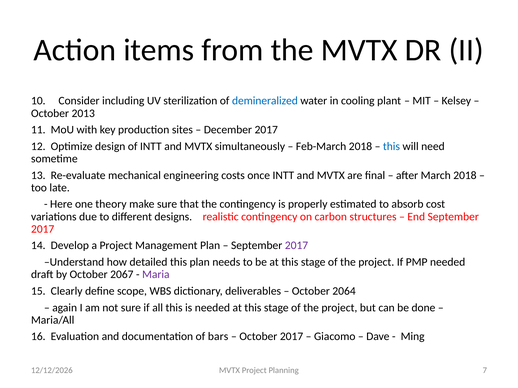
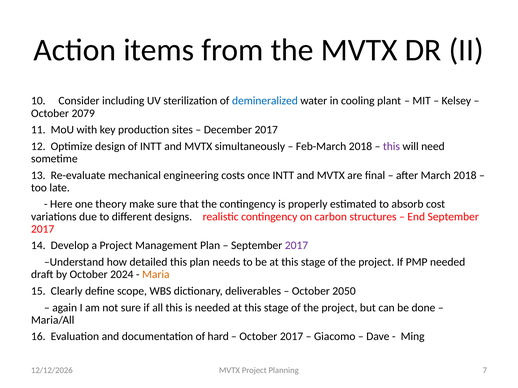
2013: 2013 -> 2079 (83, 113)
this colour: blue -> purple (391, 146)
2067: 2067 -> 2024 (122, 275)
Maria colour: purple -> orange (156, 275)
2064: 2064 -> 2050 (344, 291)
bars: bars -> hard (218, 337)
